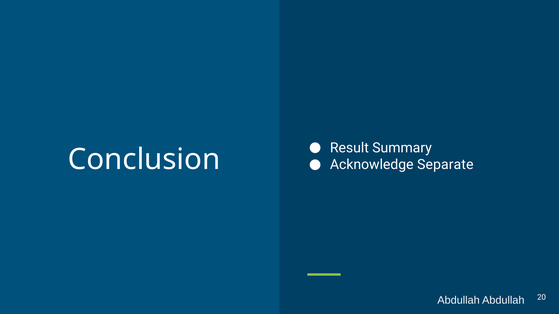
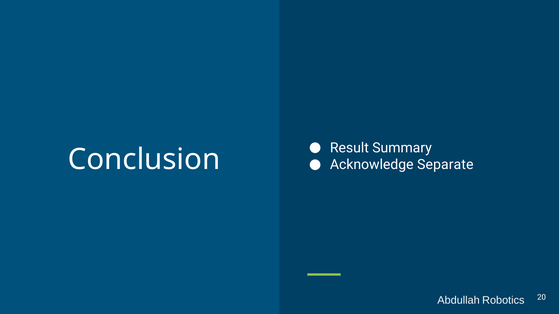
Abdullah Abdullah: Abdullah -> Robotics (503, 301)
